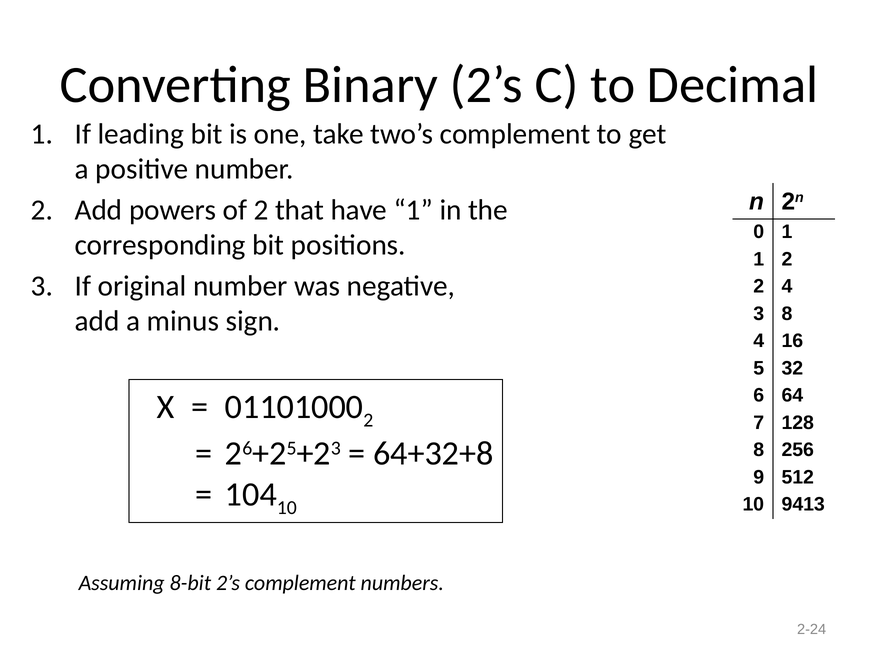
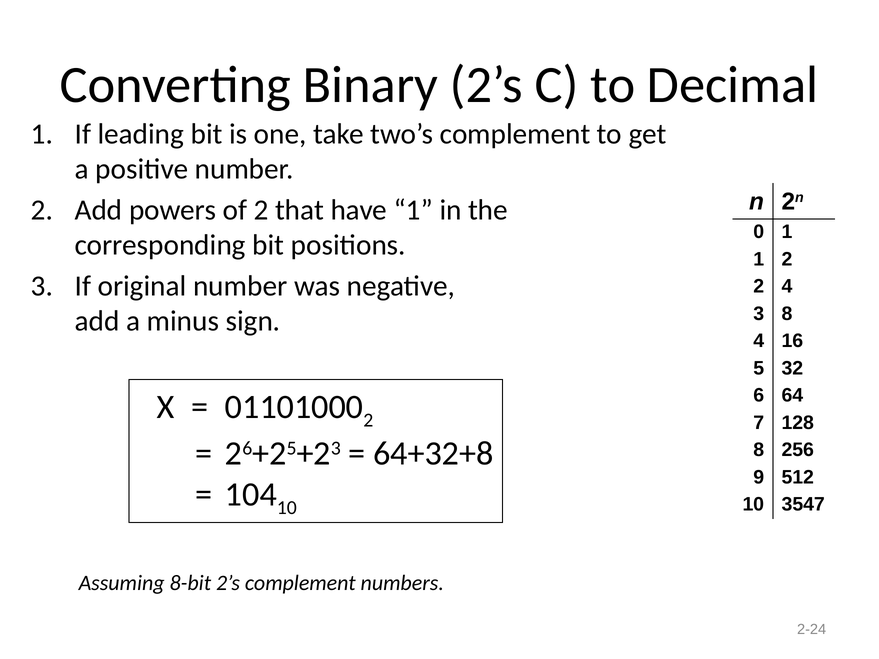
9413: 9413 -> 3547 (803, 505)
